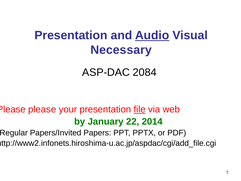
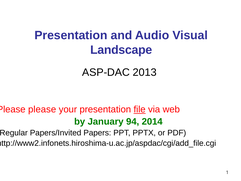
Audio underline: present -> none (152, 35)
Necessary: Necessary -> Landscape (121, 50)
2084: 2084 -> 2013 (145, 72)
22: 22 -> 94 (133, 121)
